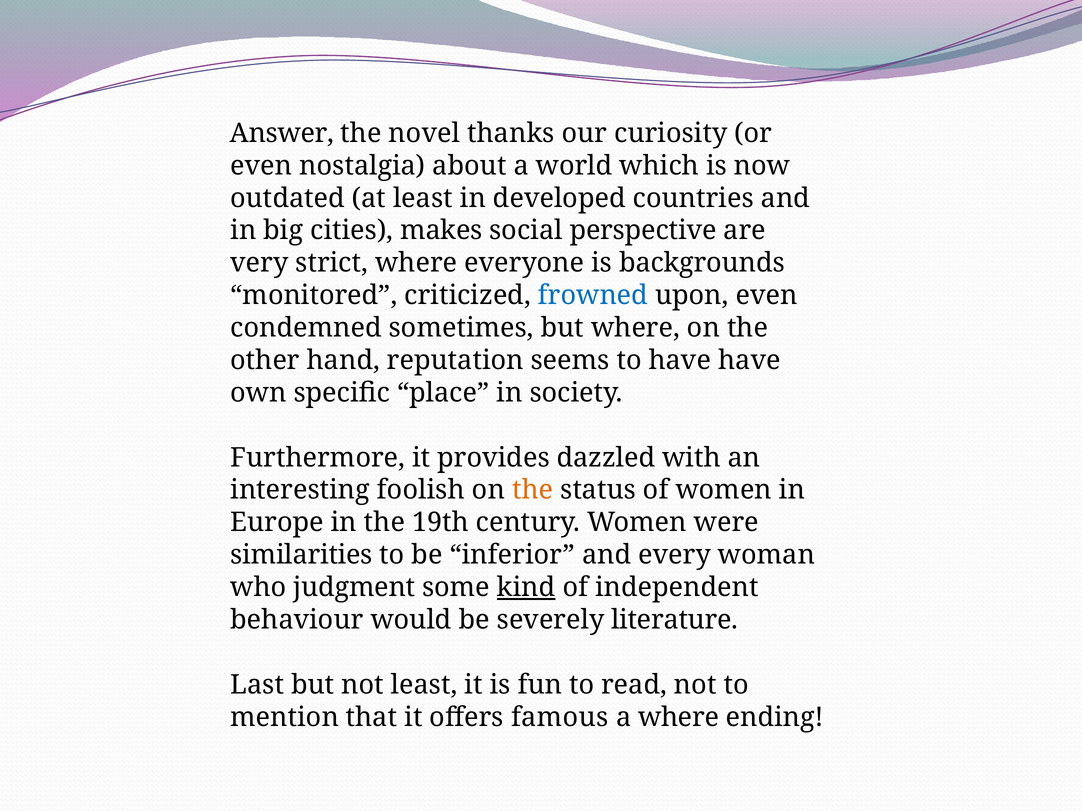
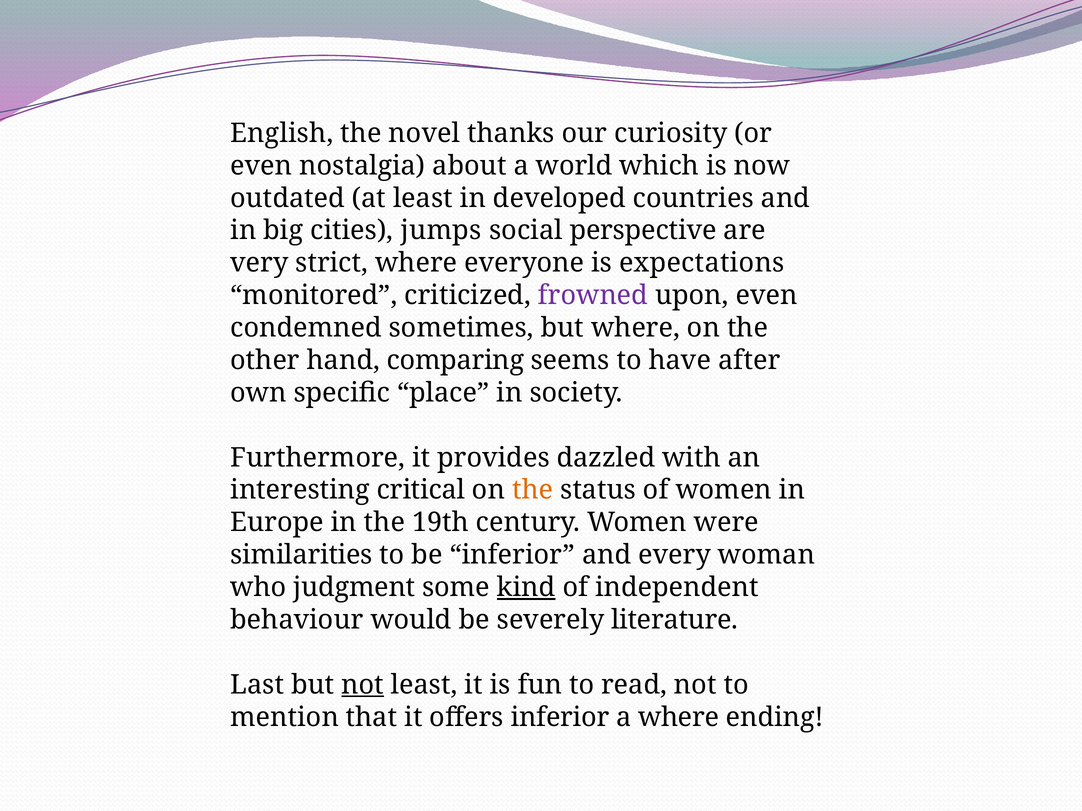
Answer: Answer -> English (282, 133)
makes: makes -> jumps (441, 231)
backgrounds: backgrounds -> expectations (702, 263)
frowned colour: blue -> purple (593, 296)
reputation: reputation -> comparing (455, 361)
have have: have -> after (749, 361)
foolish: foolish -> critical (421, 490)
not underline: none -> present (363, 685)
offers famous: famous -> inferior (560, 718)
